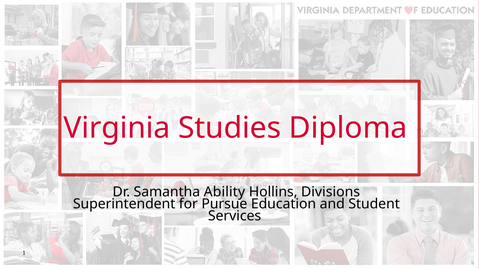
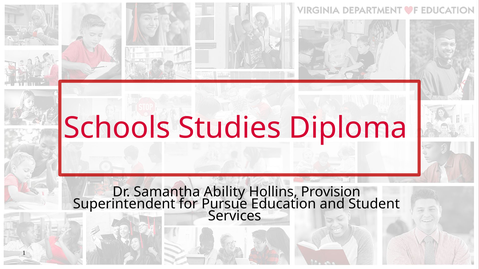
Virginia: Virginia -> Schools (117, 128)
Divisions: Divisions -> Provision (331, 192)
